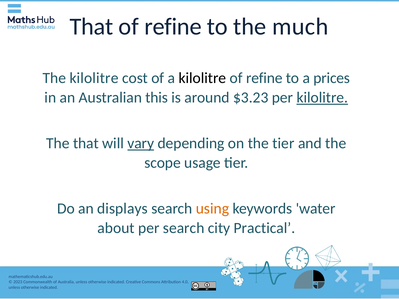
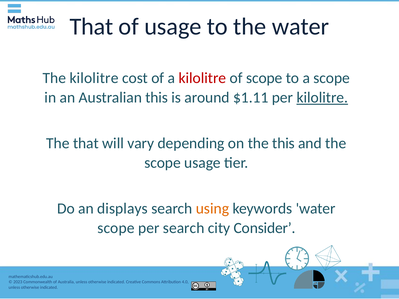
refine: refine -> usage (173, 27)
the much: much -> water (300, 27)
kilolitre colour: black -> red (202, 78)
refine: refine -> scope (264, 78)
a prices: prices -> scope (332, 78)
$3.23: $3.23 -> $1.11 (251, 98)
vary underline: present -> none (141, 143)
the tier: tier -> this (283, 143)
about: about -> scope (116, 228)
Practical: Practical -> Consider (265, 228)
